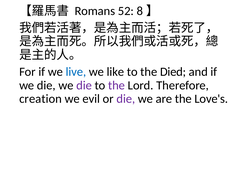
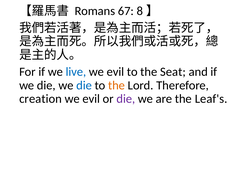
52: 52 -> 67 (126, 11)
like: like -> evil (115, 72)
Died: Died -> Seat (173, 72)
die colour: purple -> blue (84, 85)
the colour: purple -> orange (117, 85)
Love's: Love's -> Leaf's (211, 99)
